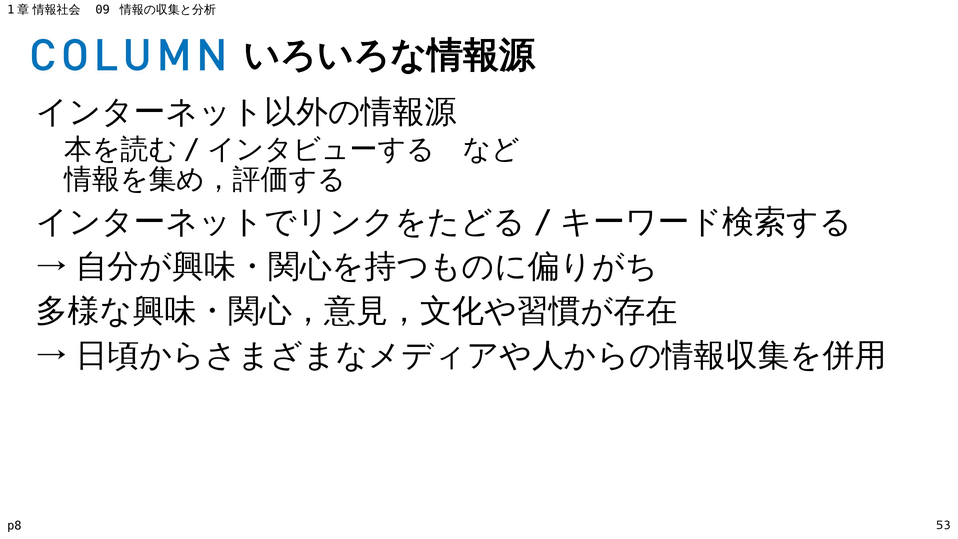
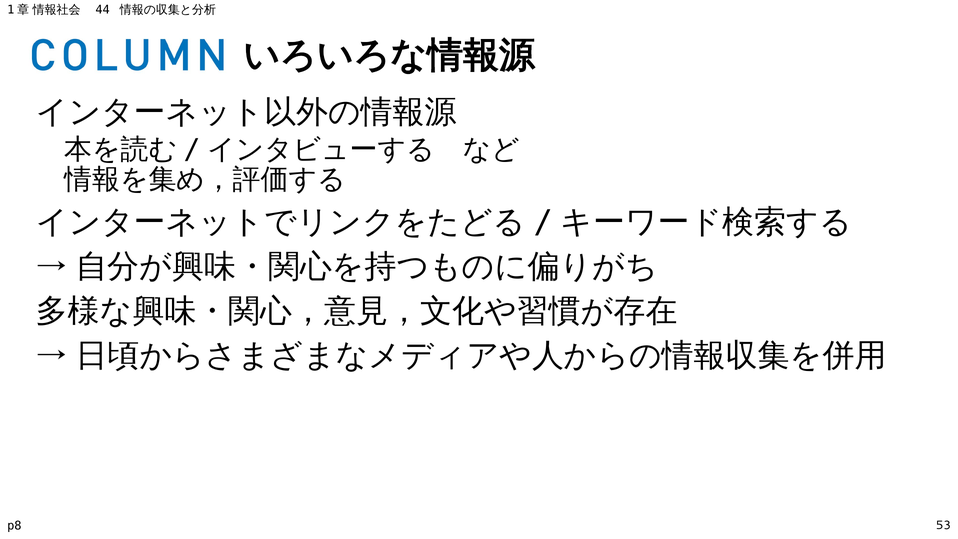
09: 09 -> 44 (103, 10)
